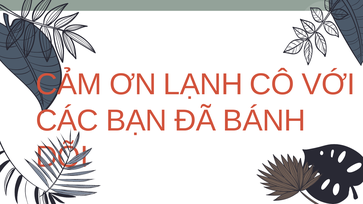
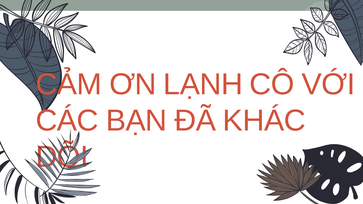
BÁNH: BÁNH -> KHÁC (264, 121)
